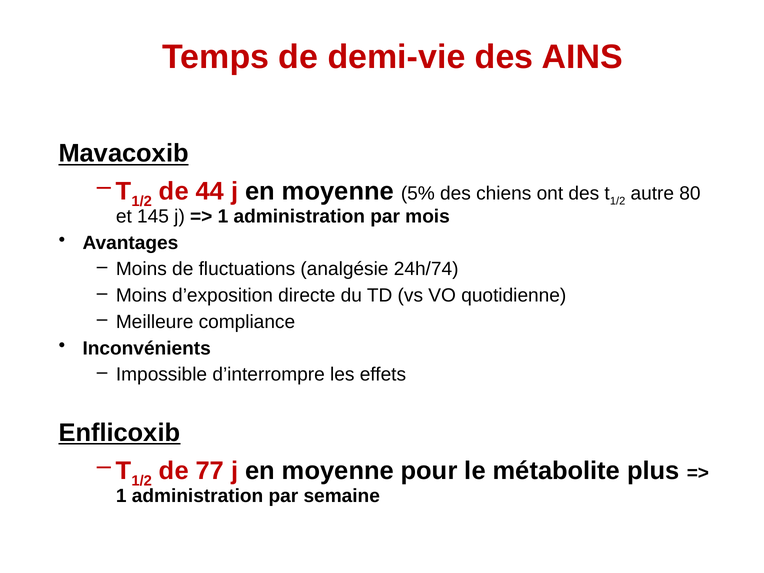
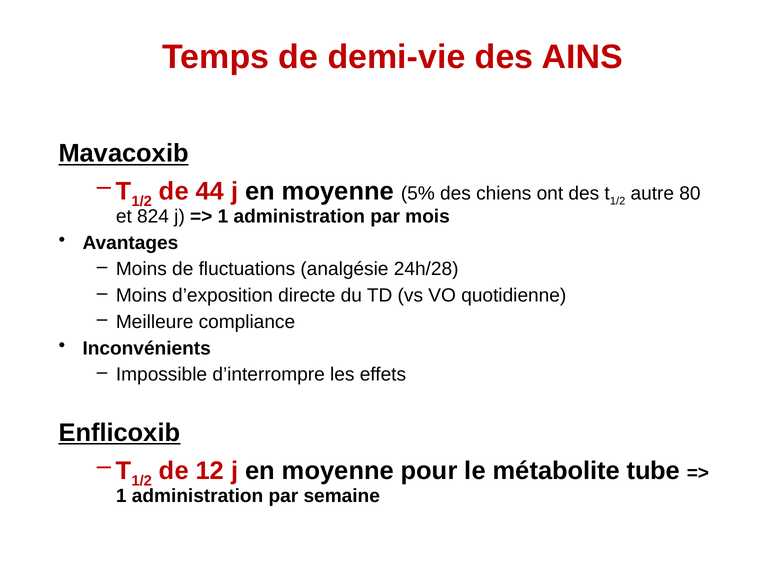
145: 145 -> 824 (153, 216)
24h/74: 24h/74 -> 24h/28 (426, 269)
77: 77 -> 12 (210, 471)
plus: plus -> tube (653, 471)
